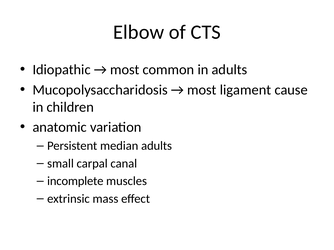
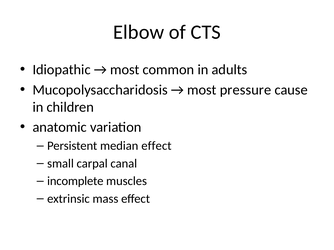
ligament: ligament -> pressure (245, 90)
median adults: adults -> effect (156, 146)
